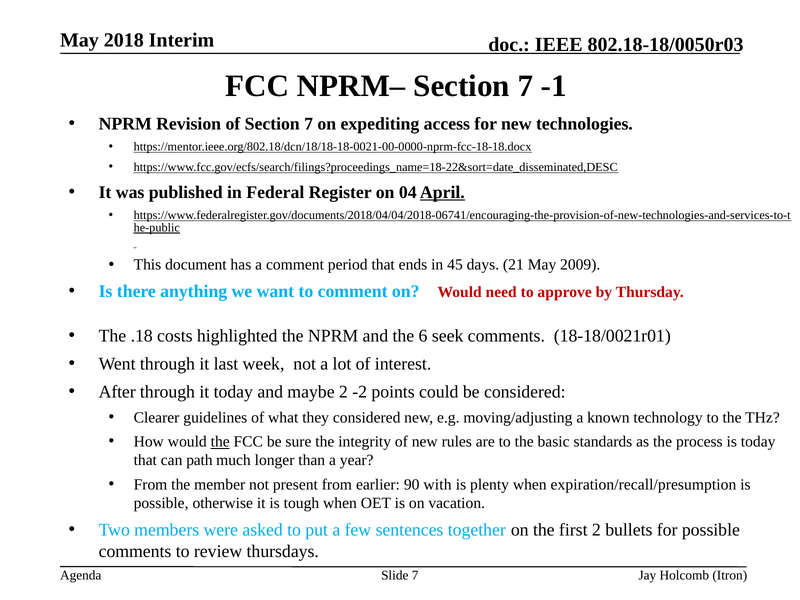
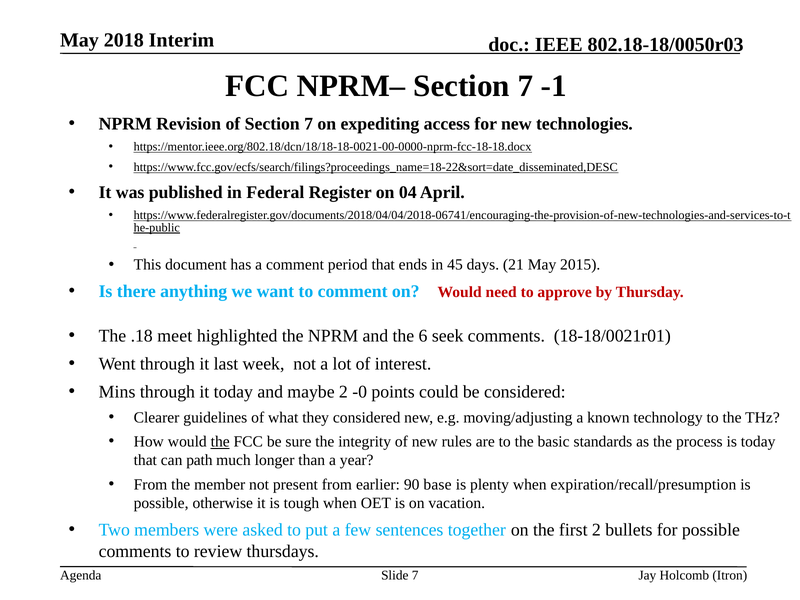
April underline: present -> none (442, 192)
2009: 2009 -> 2015 (580, 265)
costs: costs -> meet (175, 336)
After: After -> Mins (117, 392)
-2: -2 -> -0 (360, 392)
with: with -> base (438, 485)
